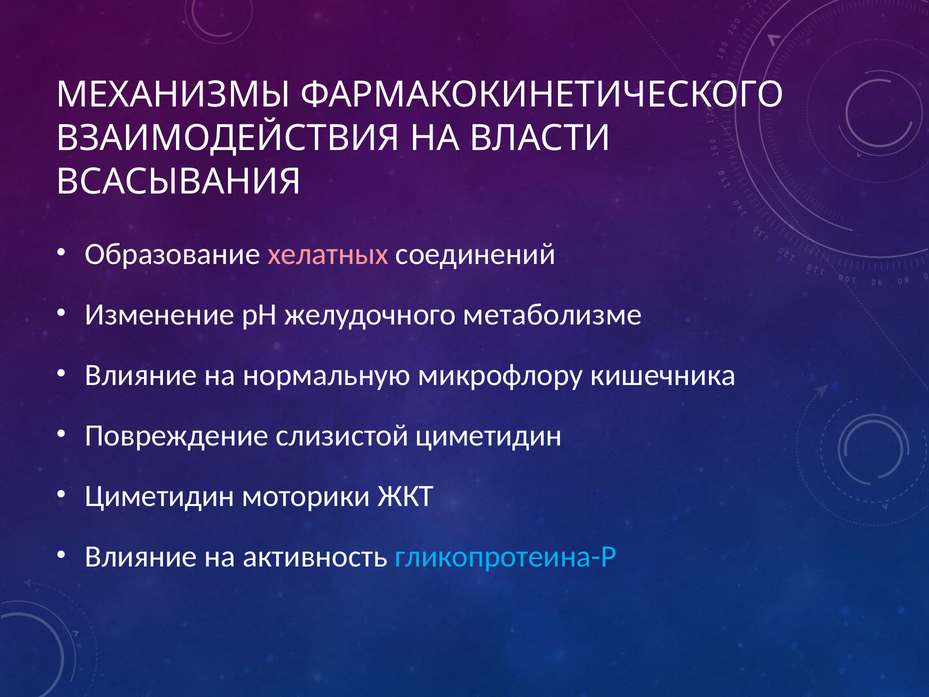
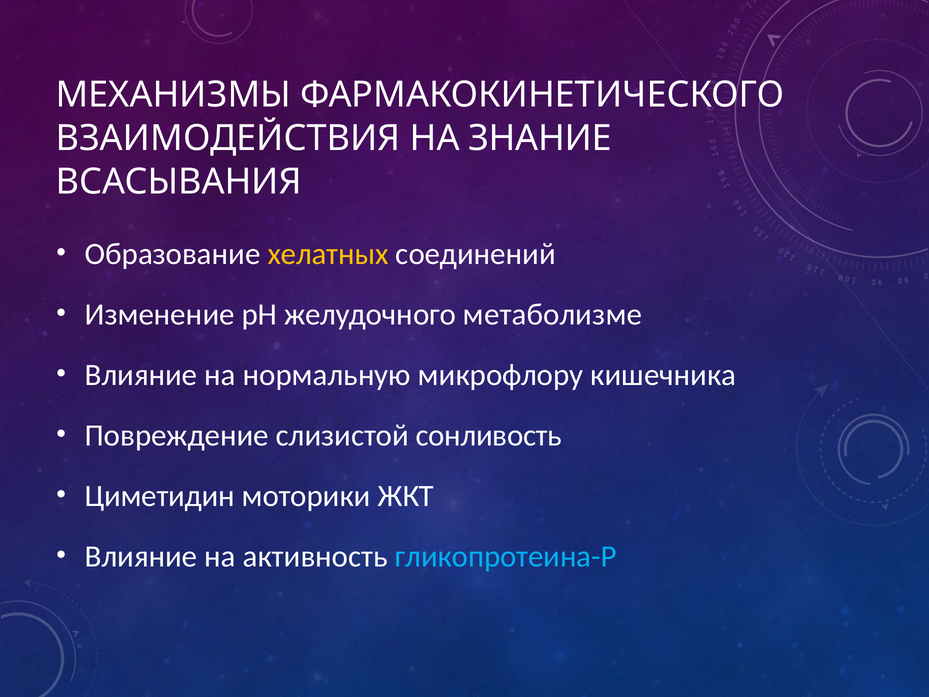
ВЛАСТИ: ВЛАСТИ -> ЗНАНИЕ (540, 138)
хелатных colour: pink -> yellow (328, 254)
слизистой циметидин: циметидин -> сонливость (489, 435)
